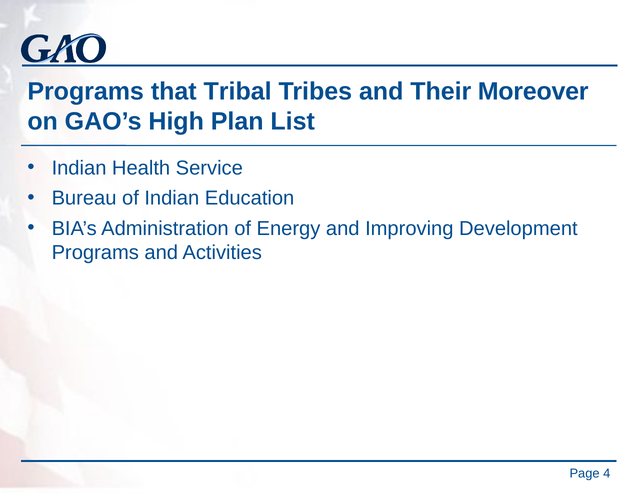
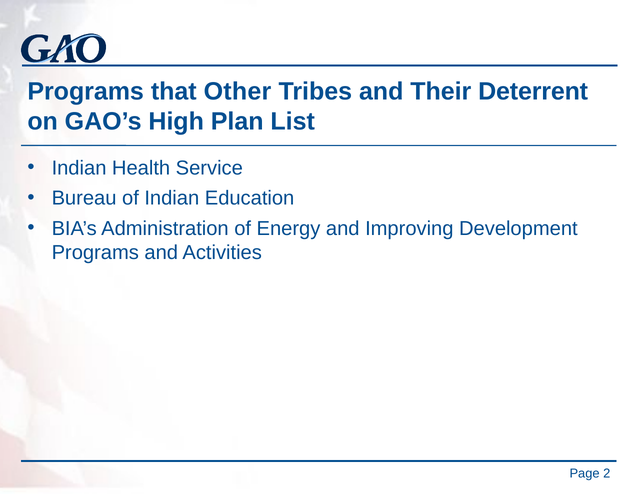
Tribal: Tribal -> Other (237, 91)
Moreover: Moreover -> Deterrent (533, 91)
4: 4 -> 2 (607, 473)
